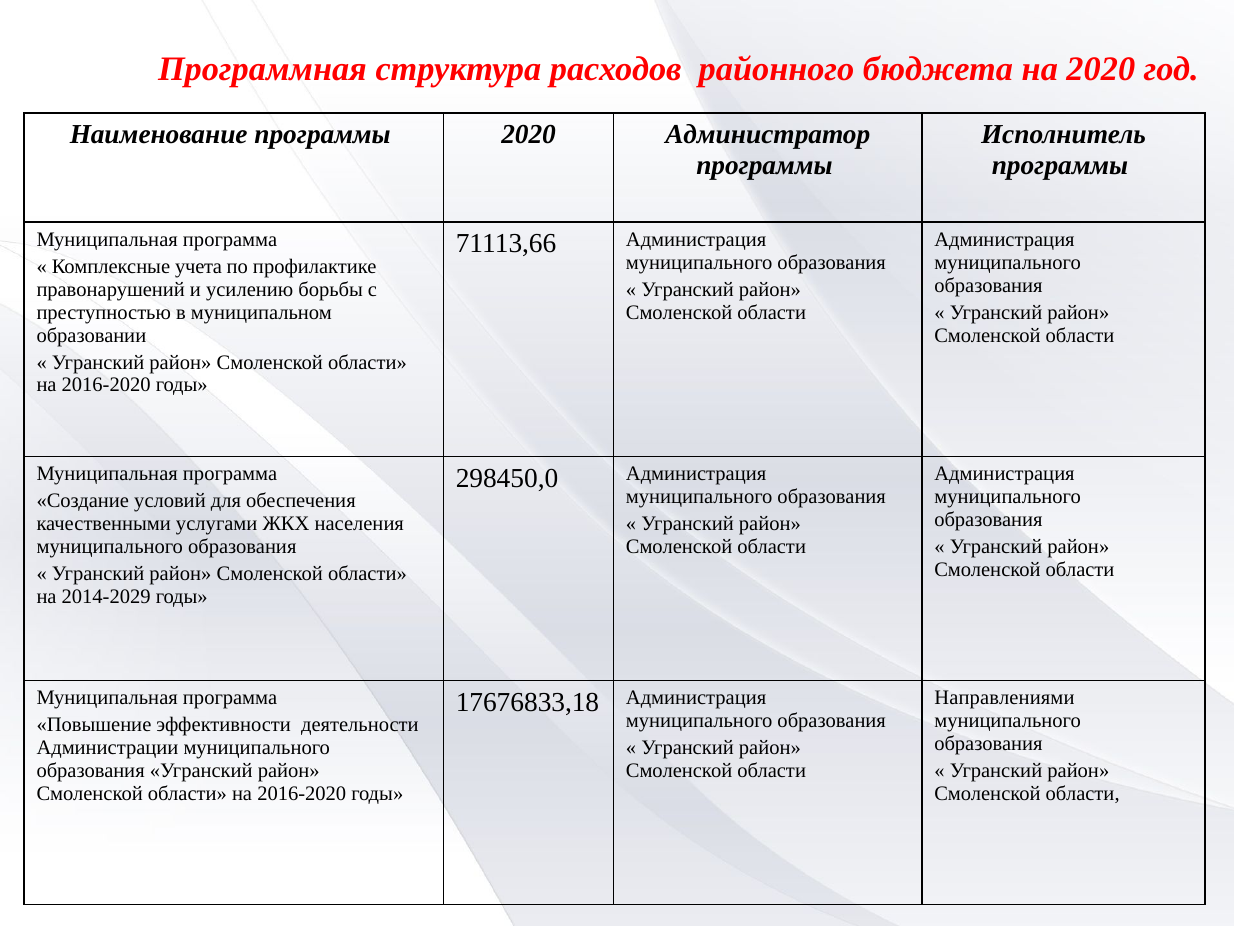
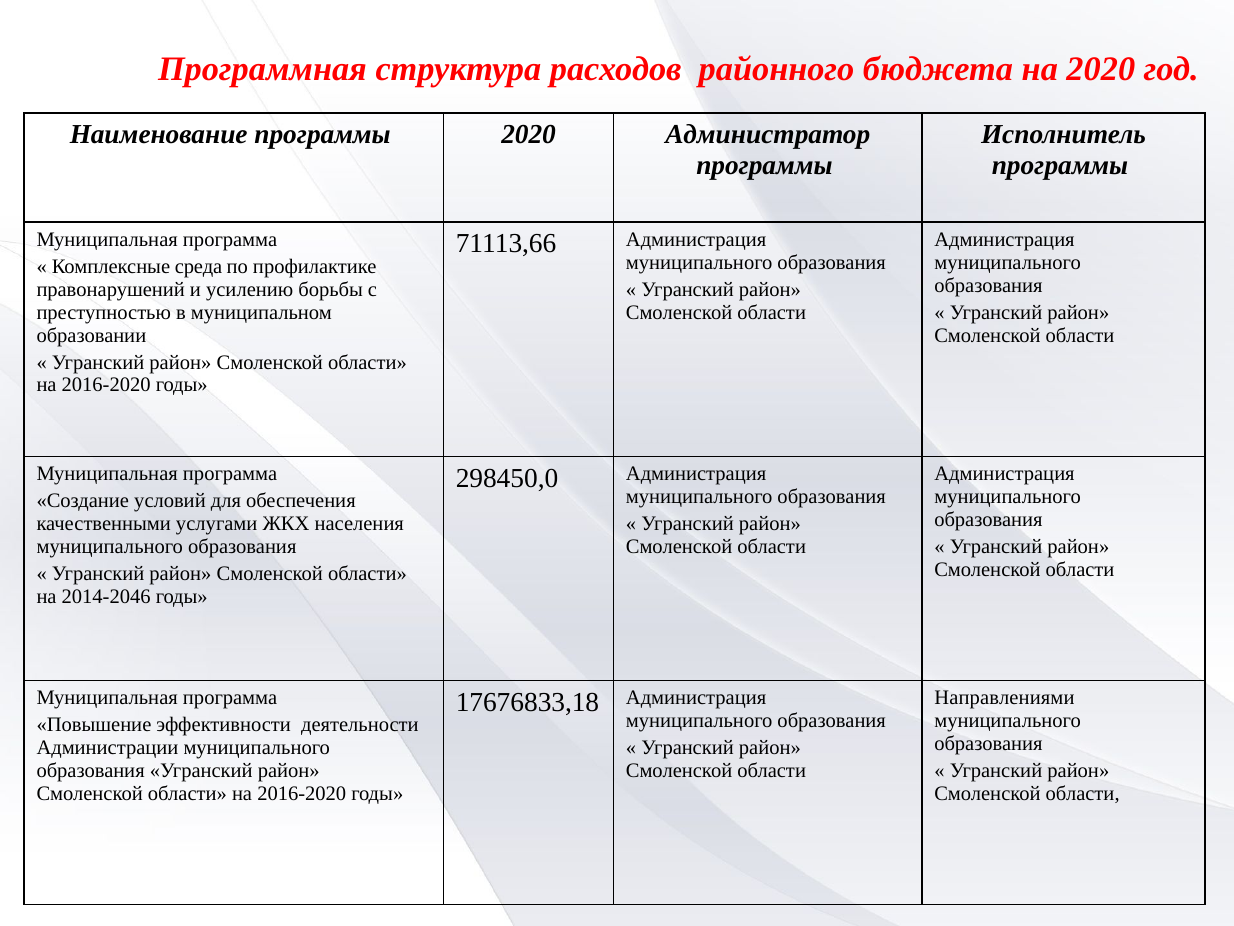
учета: учета -> среда (199, 267)
2014-2029: 2014-2029 -> 2014-2046 (106, 596)
